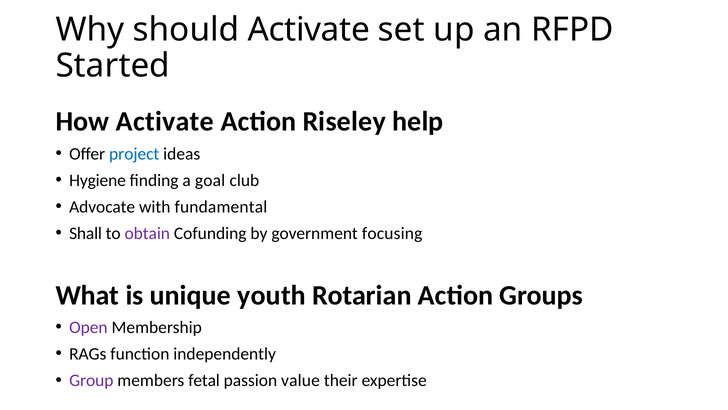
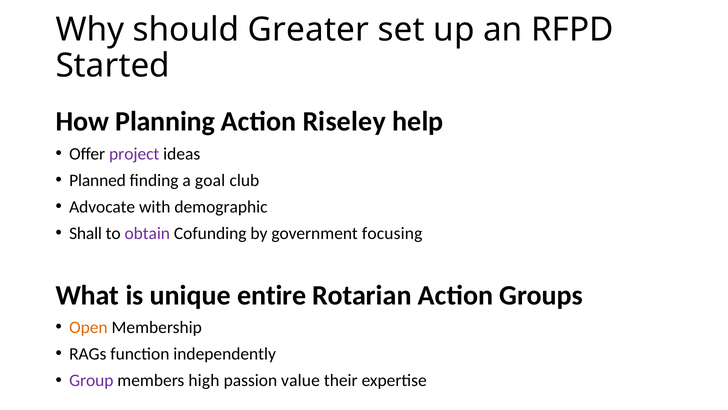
should Activate: Activate -> Greater (308, 30)
How Activate: Activate -> Planning (165, 121)
project colour: blue -> purple (134, 154)
Hygiene: Hygiene -> Planned (97, 180)
fundamental: fundamental -> demographic (221, 207)
youth: youth -> entire (272, 295)
Open colour: purple -> orange (88, 327)
fetal: fetal -> high (204, 380)
